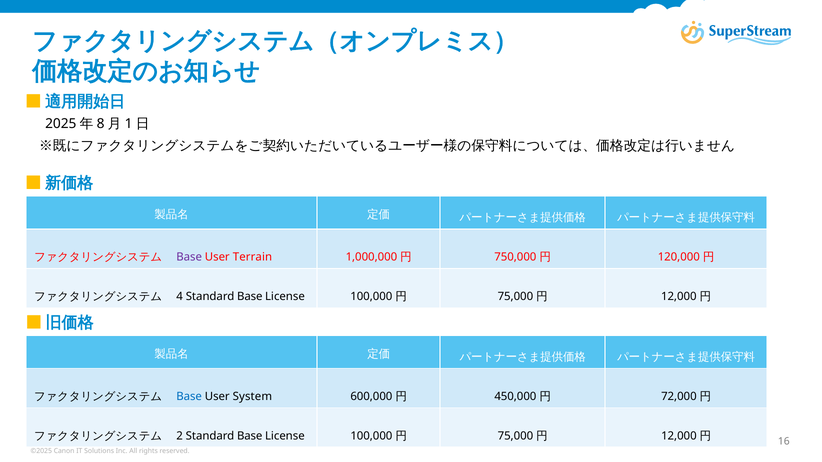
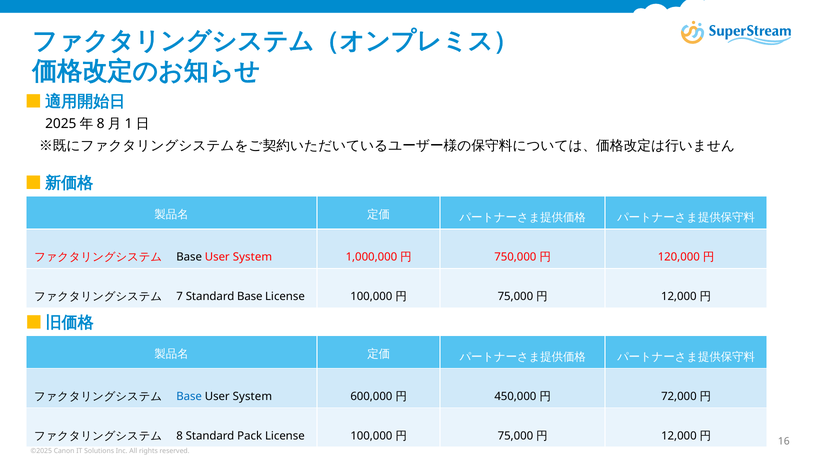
Base colour: purple -> black (189, 257)
Terrain: Terrain -> System (252, 257)
4: 4 -> 7 (180, 297)
2: 2 -> 8 (180, 436)
Base: Base -> Pack (250, 436)
